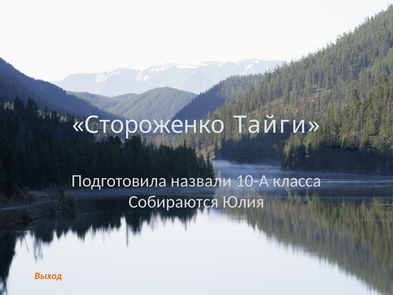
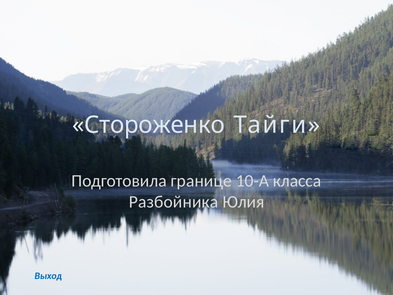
назвали: назвали -> границе (201, 181)
Собираются: Собираются -> Разбойника (174, 202)
Выход colour: orange -> blue (48, 276)
